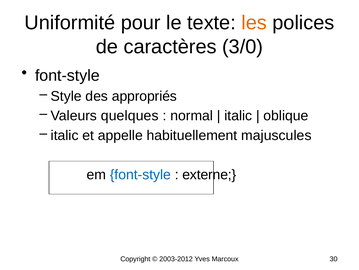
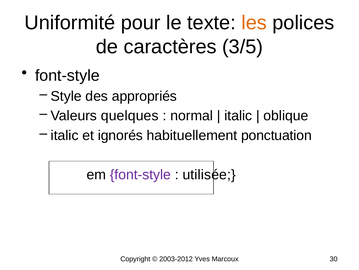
3/0: 3/0 -> 3/5 (243, 47)
appelle: appelle -> ignorés (120, 135)
majuscules: majuscules -> ponctuation (276, 135)
font-style colour: blue -> purple (140, 174)
externe: externe -> utilisée (209, 174)
